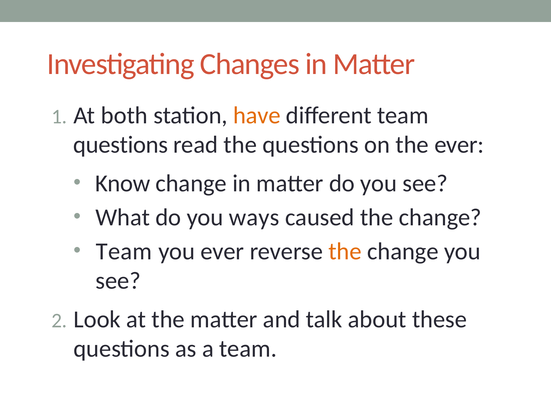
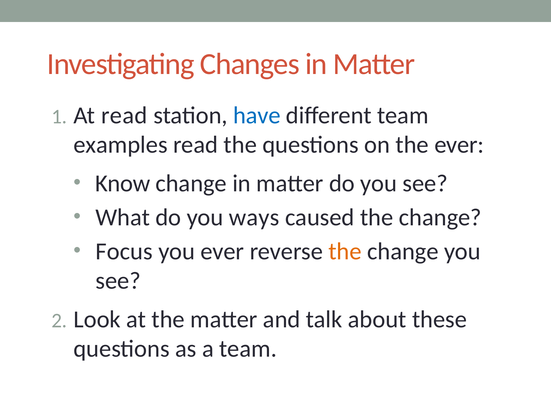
At both: both -> read (124, 116)
have colour: orange -> blue (257, 116)
questions: questions -> examples (121, 145)
Team: Team -> Focus (124, 252)
